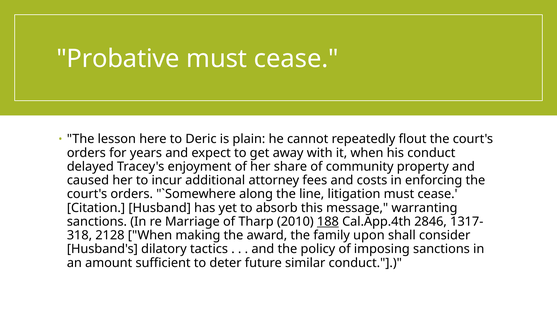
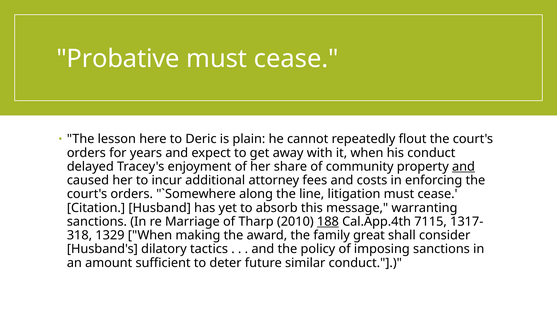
and underline: none -> present (463, 167)
2846: 2846 -> 7115 (431, 222)
2128: 2128 -> 1329 (110, 236)
upon: upon -> great (369, 236)
